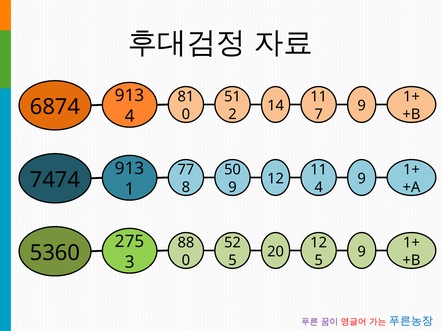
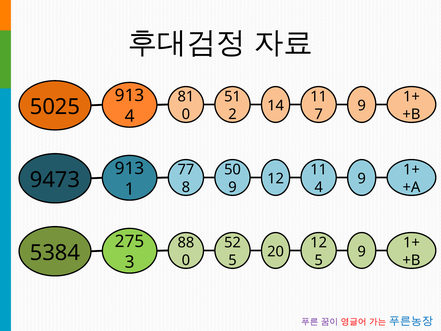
6874: 6874 -> 5025 (55, 107)
7474: 7474 -> 9473 (55, 180)
5360: 5360 -> 5384 (55, 253)
